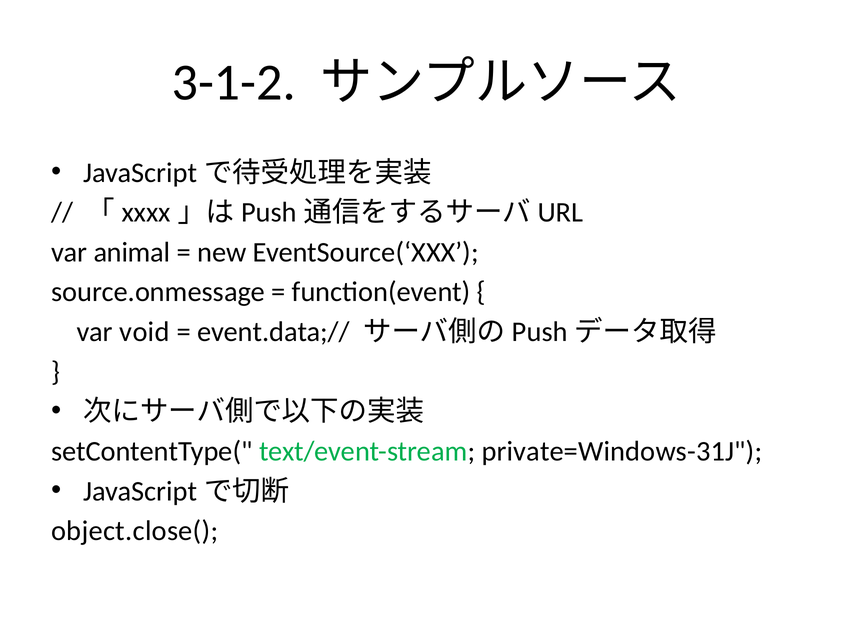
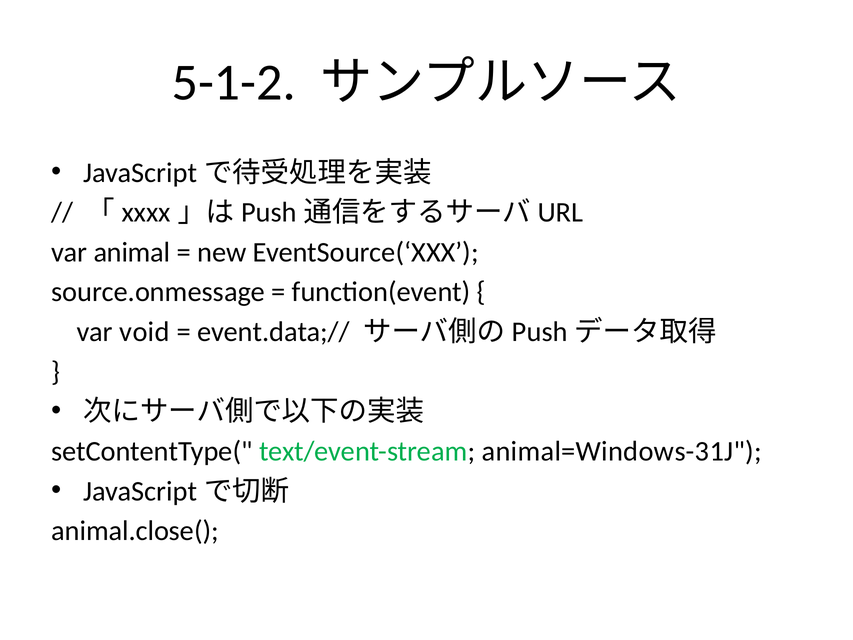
3-1-2: 3-1-2 -> 5-1-2 (234, 83)
private=Windows-31J: private=Windows-31J -> animal=Windows-31J (622, 451)
object.close(: object.close( -> animal.close( (135, 531)
